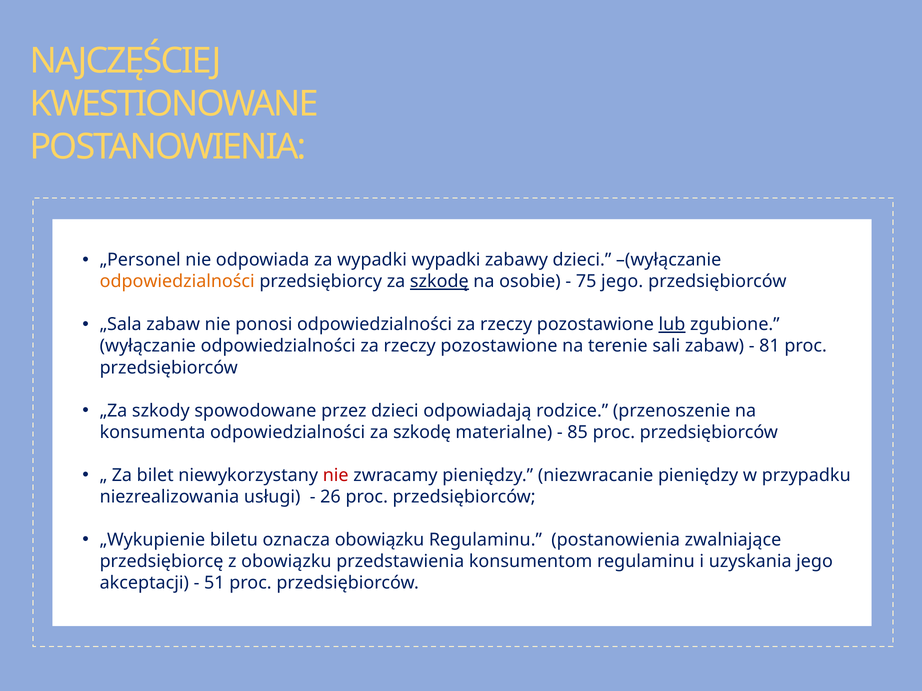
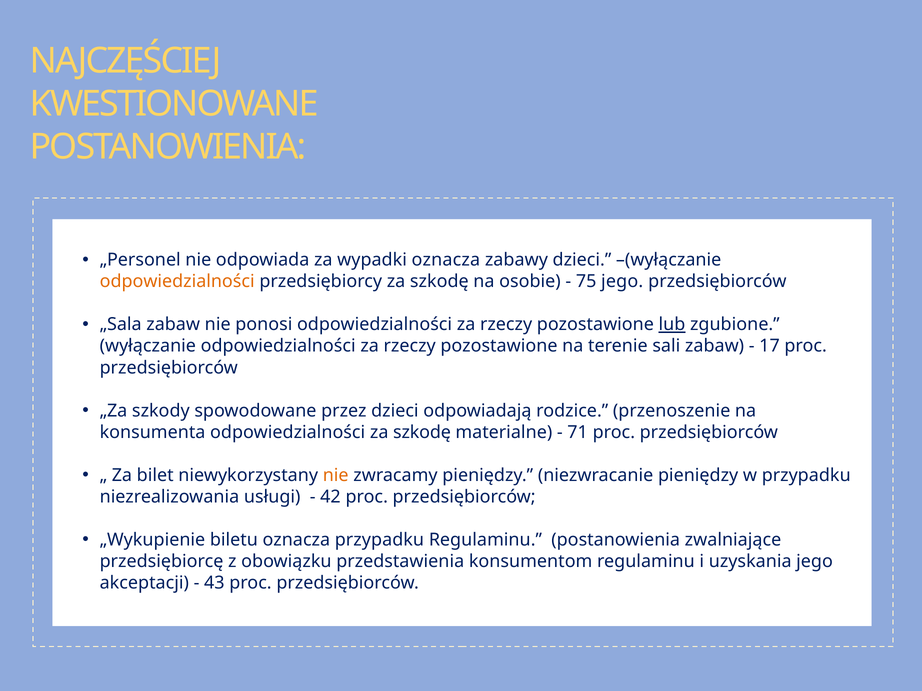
wypadki wypadki: wypadki -> oznacza (446, 260)
szkodę underline: present -> none (439, 282)
81: 81 -> 17 (770, 346)
85: 85 -> 71 (578, 432)
nie colour: red -> orange (336, 475)
26: 26 -> 42 (330, 497)
oznacza obowiązku: obowiązku -> przypadku (379, 540)
51: 51 -> 43 (214, 583)
